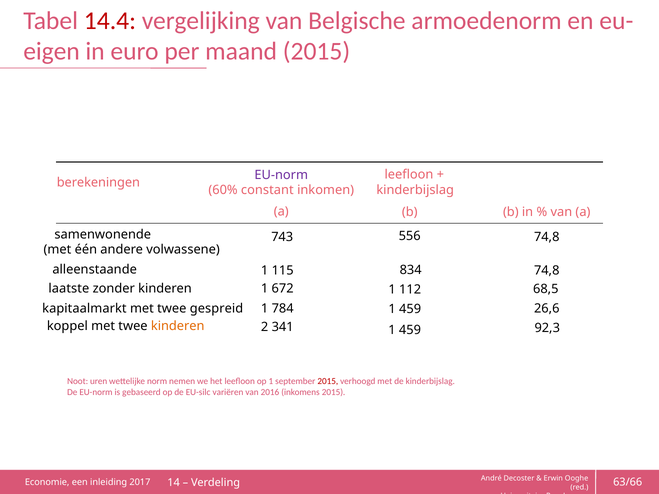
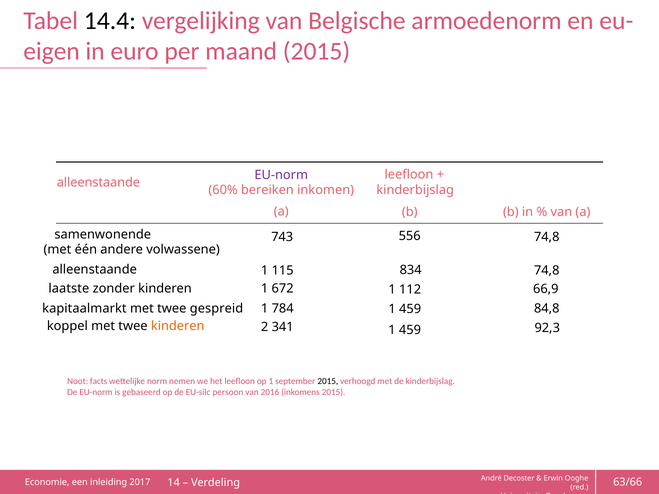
14.4 colour: red -> black (110, 21)
berekeningen: berekeningen -> alleenstaande (98, 183)
constant: constant -> bereiken (267, 190)
68,5: 68,5 -> 66,9 (546, 289)
26,6: 26,6 -> 84,8 (547, 308)
uren: uren -> facts (99, 382)
2015 colour: red -> black (328, 382)
variëren: variëren -> persoon (228, 393)
